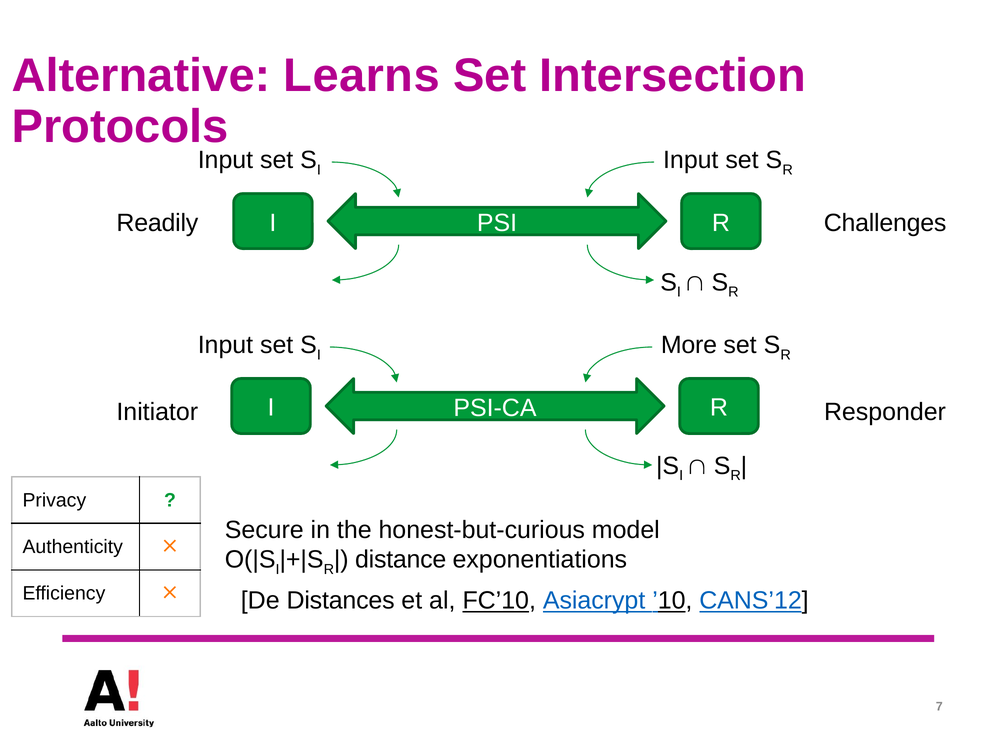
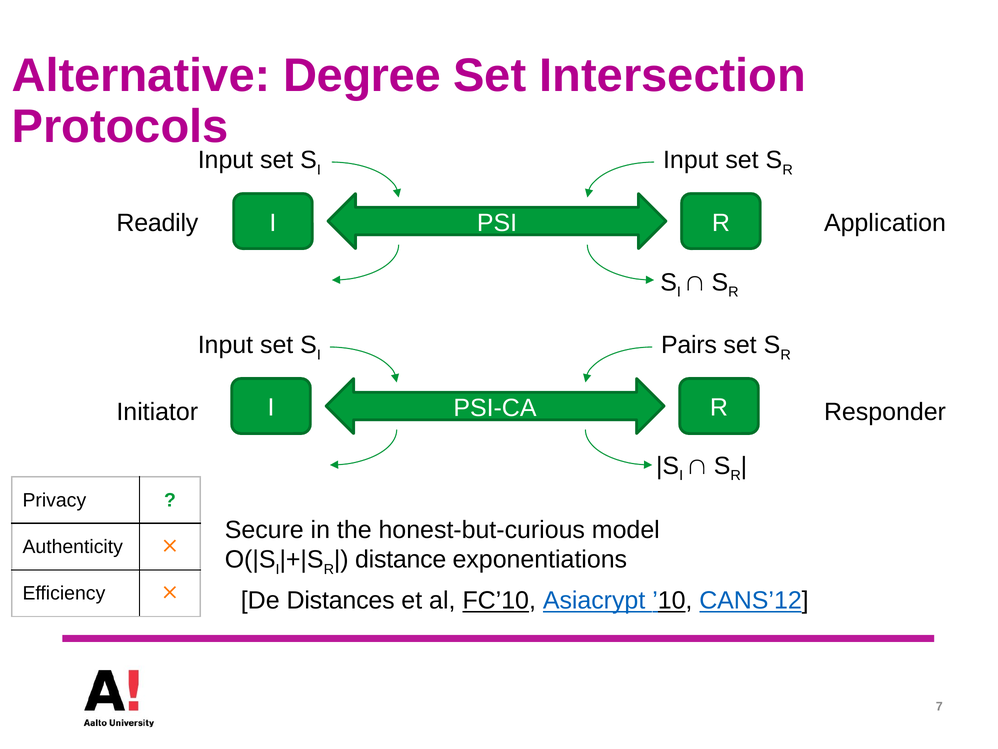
Learns: Learns -> Degree (362, 76)
Challenges: Challenges -> Application (885, 223)
More: More -> Pairs (689, 345)
